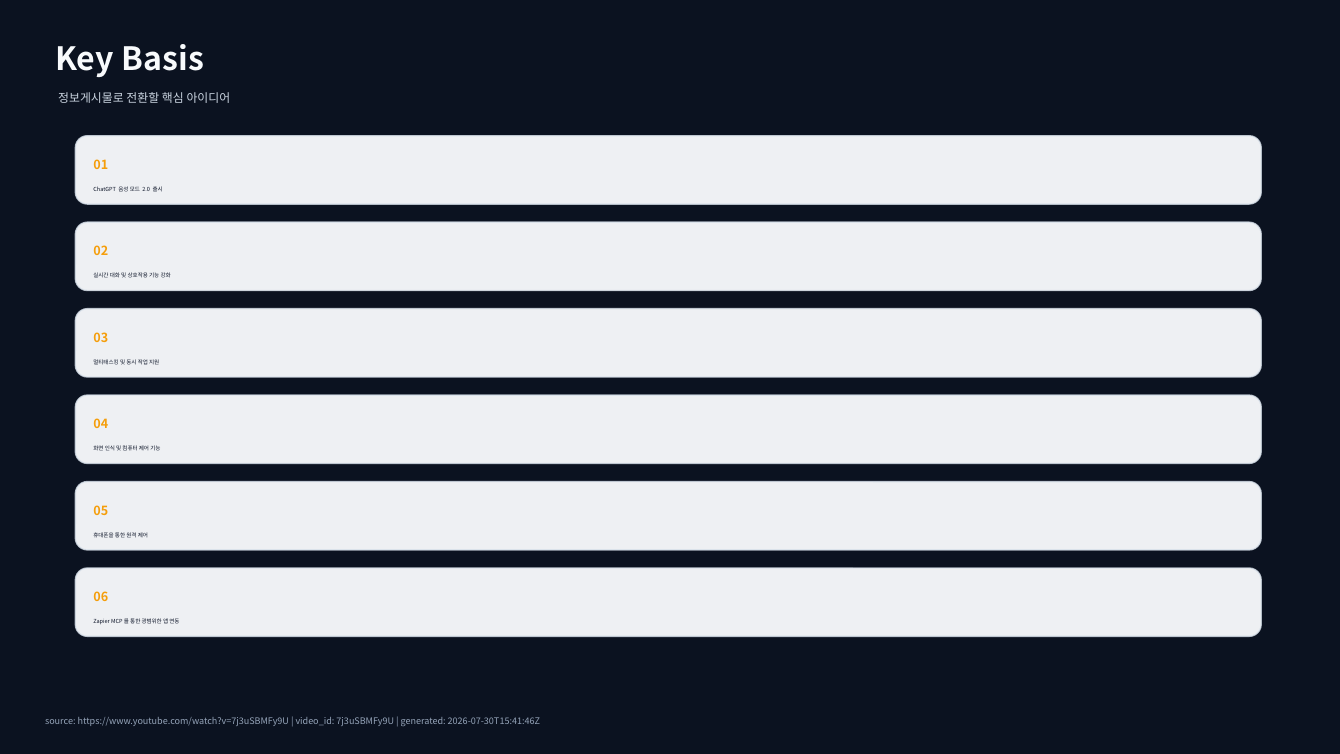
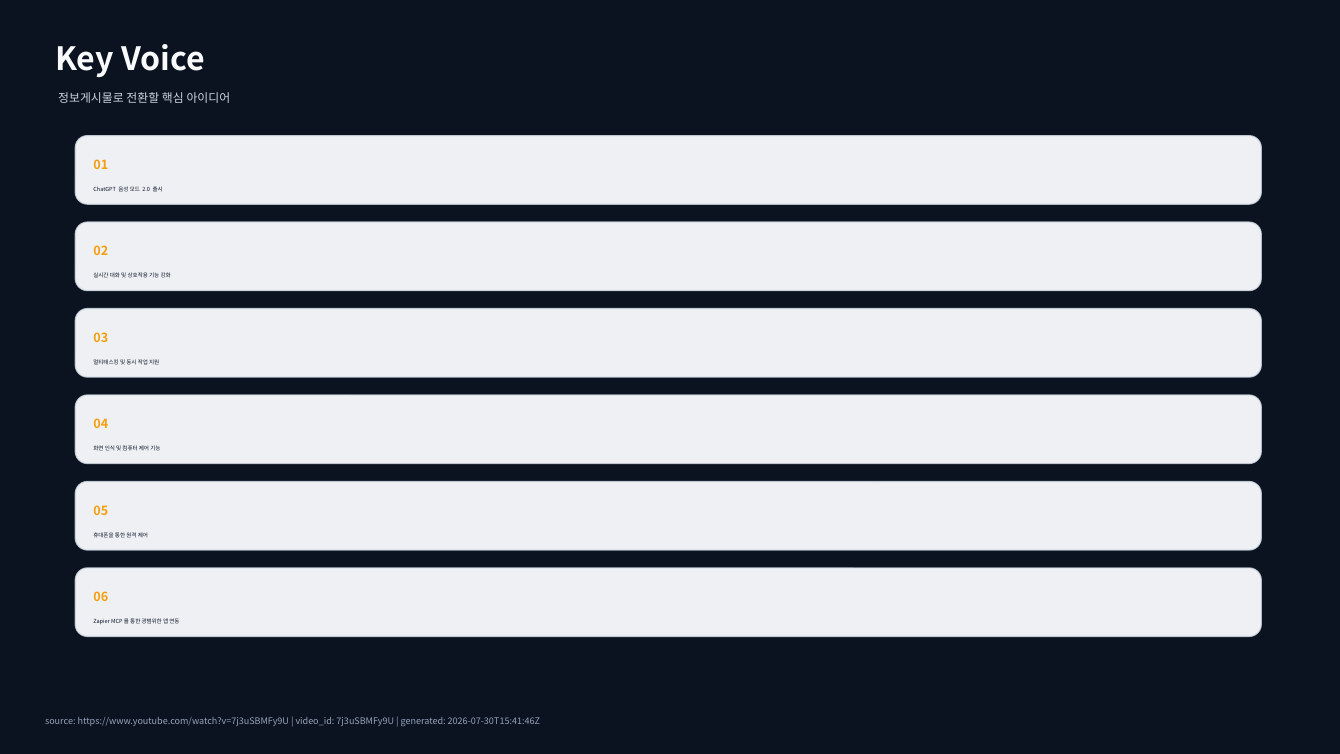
Basis: Basis -> Voice (163, 60)
